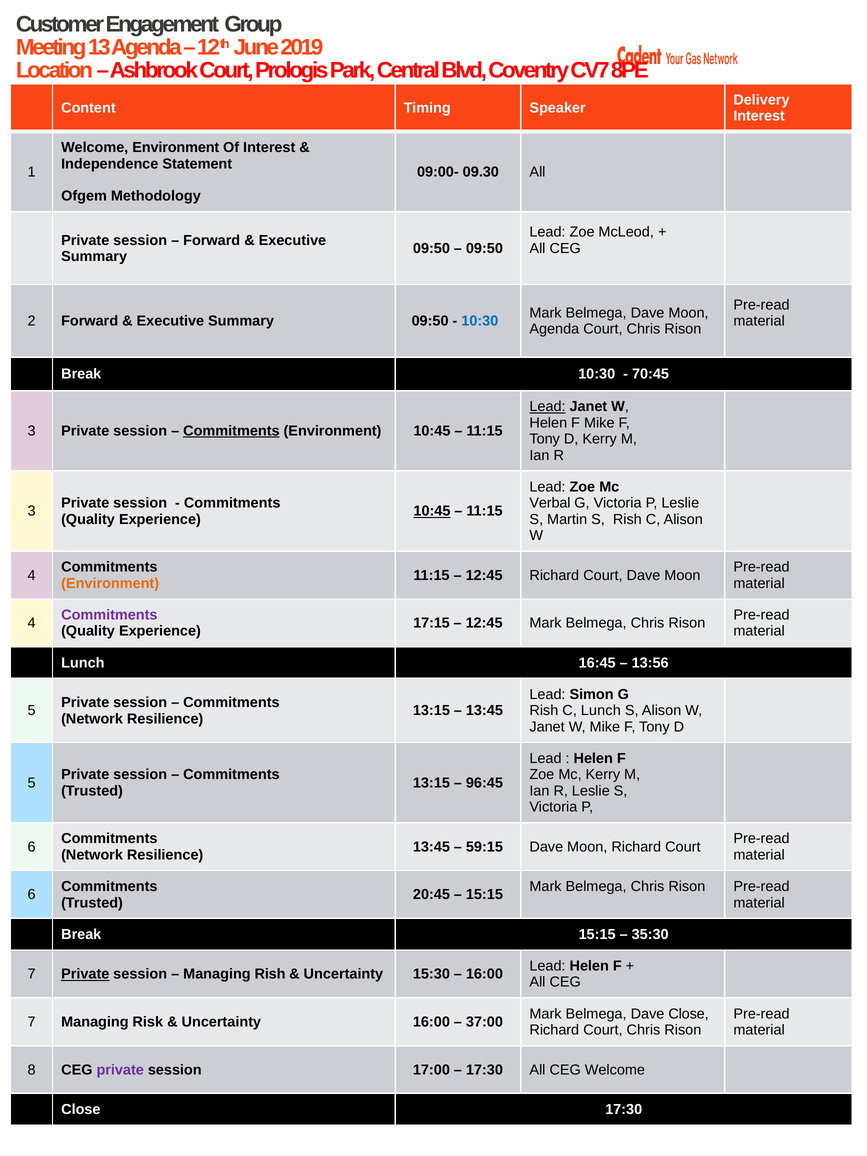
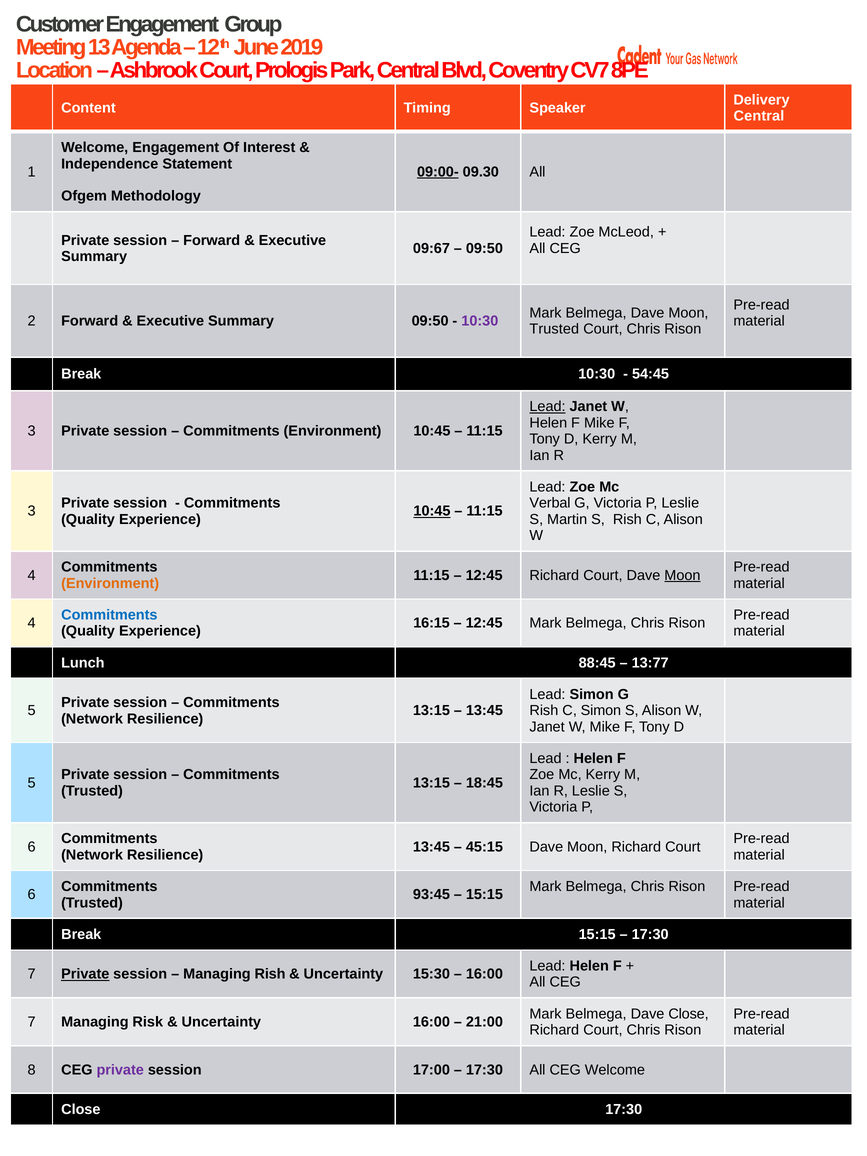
Interest: Interest -> Central (759, 116)
Welcome Environment: Environment -> Engagement (176, 148)
09:00- underline: none -> present (438, 172)
09:50: 09:50 -> 09:67 (431, 248)
10:30 colour: blue -> purple (480, 321)
Agenda: Agenda -> Trusted (554, 329)
70:45: 70:45 -> 54:45 (650, 374)
Commitments underline: present -> none (231, 431)
Moon underline: none -> present (682, 575)
Commitments colour: purple -> blue (109, 615)
17:15: 17:15 -> 16:15 (432, 623)
16:45: 16:45 -> 88:45 (597, 663)
13:56: 13:56 -> 13:77 (650, 663)
C Lunch: Lunch -> Simon (601, 711)
96:45: 96:45 -> 18:45 (484, 783)
59:15: 59:15 -> 45:15 (484, 847)
20:45: 20:45 -> 93:45 (431, 895)
35:30: 35:30 -> 17:30 (650, 934)
37:00: 37:00 -> 21:00 (484, 1022)
